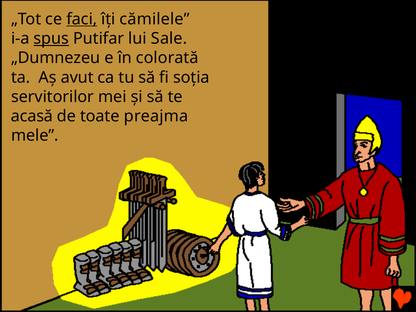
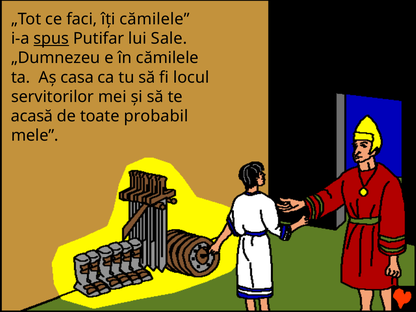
faci underline: present -> none (82, 19)
în colorată: colorată -> cămilele (167, 58)
avut: avut -> casa (77, 77)
soţia: soţia -> locul (191, 77)
preajma: preajma -> probabil (156, 116)
